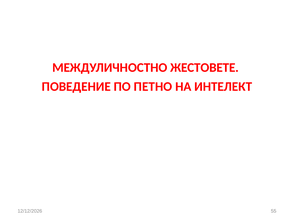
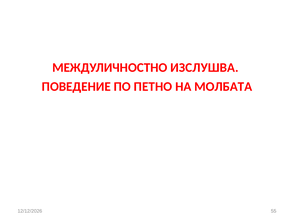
ЖЕСТОВЕТЕ: ЖЕСТОВЕТЕ -> ИЗСЛУШВА (204, 68)
ИНТЕЛЕКТ: ИНТЕЛЕКТ -> МОЛБАТА (223, 86)
